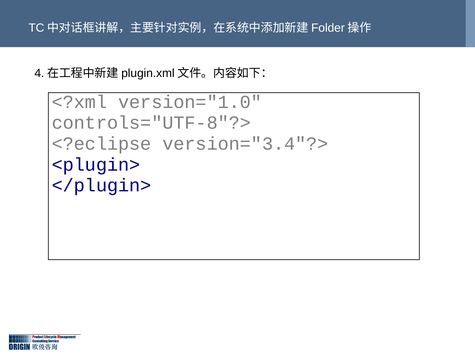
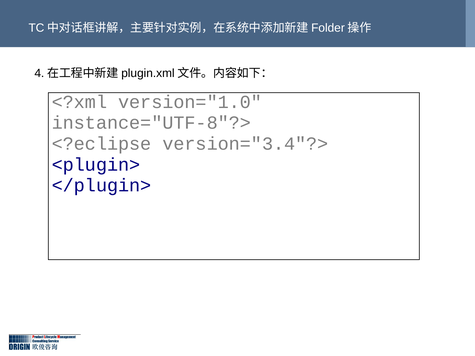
controls="UTF-8"?>: controls="UTF-8"?> -> instance="UTF-8"?> (151, 123)
